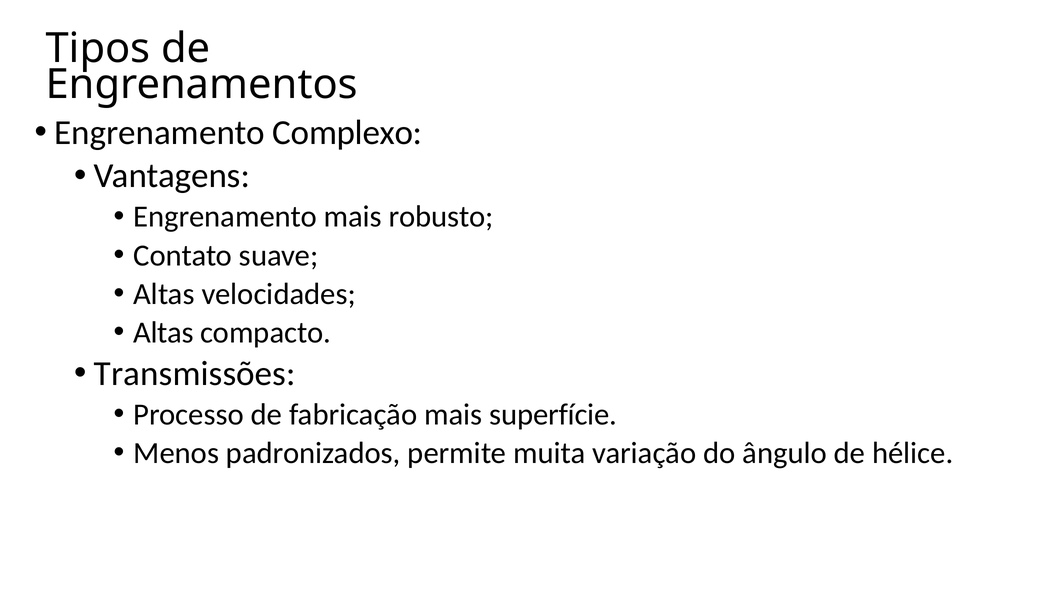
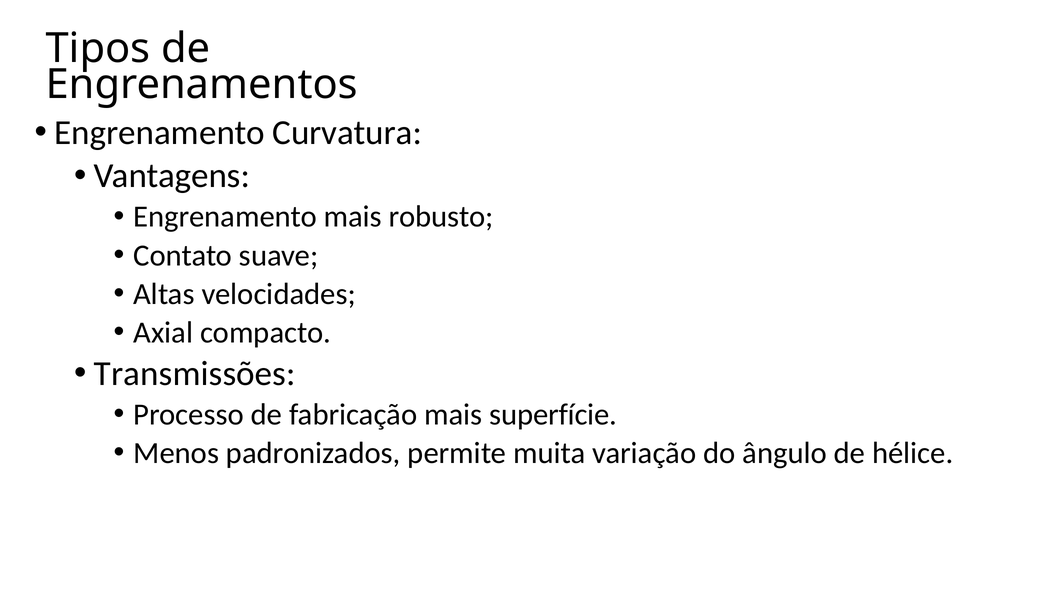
Complexo: Complexo -> Curvatura (347, 133)
Altas: Altas -> Axial (163, 333)
